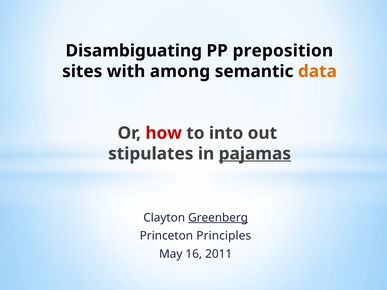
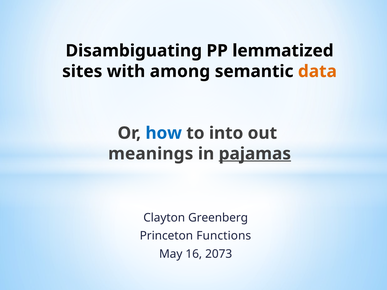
preposition: preposition -> lemmatized (283, 51)
how colour: red -> blue (164, 133)
stipulates: stipulates -> meanings (151, 154)
Greenberg underline: present -> none (218, 218)
Principles: Principles -> Functions (224, 236)
2011: 2011 -> 2073 (219, 254)
